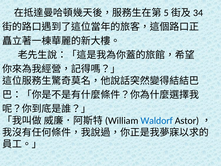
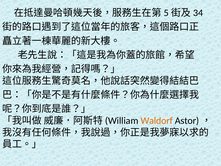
Waldorf colour: blue -> orange (157, 120)
